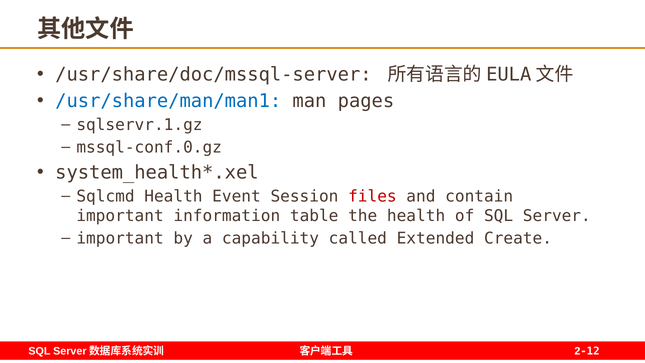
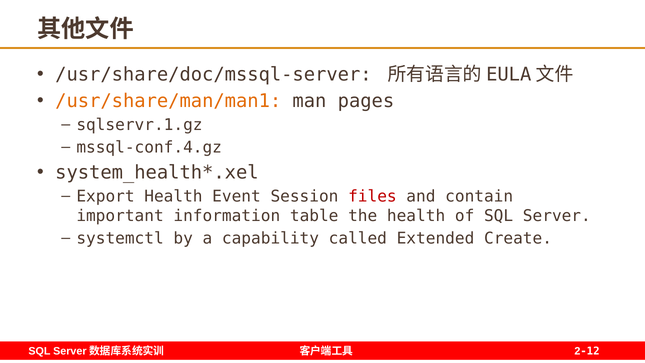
/usr/share/man/man1 colour: blue -> orange (168, 101)
mssql-conf.0.gz: mssql-conf.0.gz -> mssql-conf.4.gz (149, 147)
Sqlcmd: Sqlcmd -> Export (106, 196)
important: important -> systemctl (120, 238)
